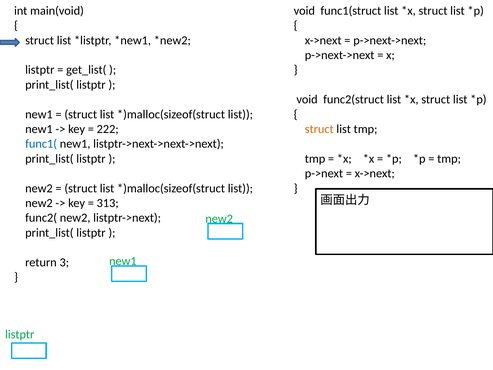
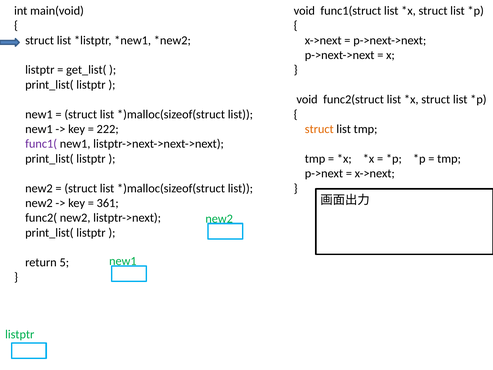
func1( colour: blue -> purple (41, 144)
313: 313 -> 361 (108, 203)
3: 3 -> 5 (64, 262)
